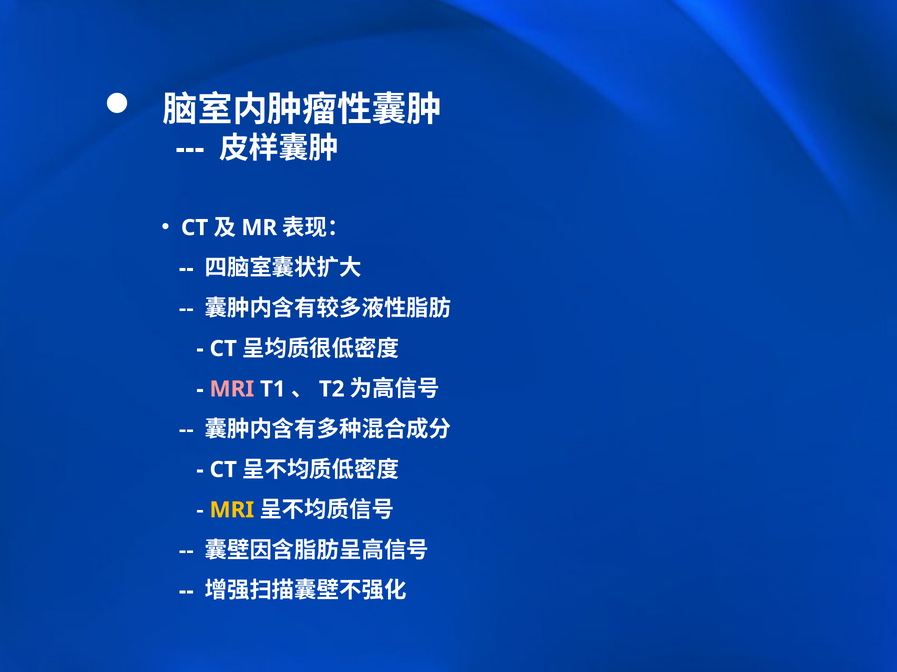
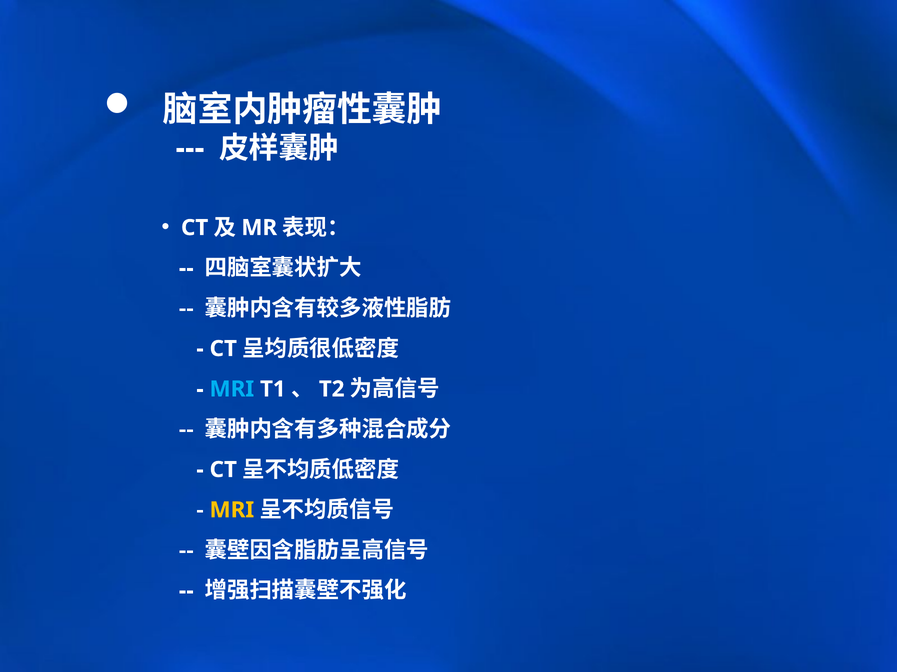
MRI colour: pink -> light blue (232, 389)
